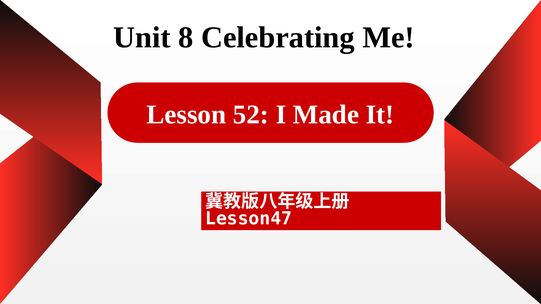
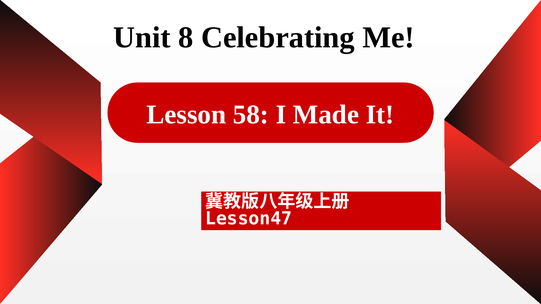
52: 52 -> 58 (251, 115)
